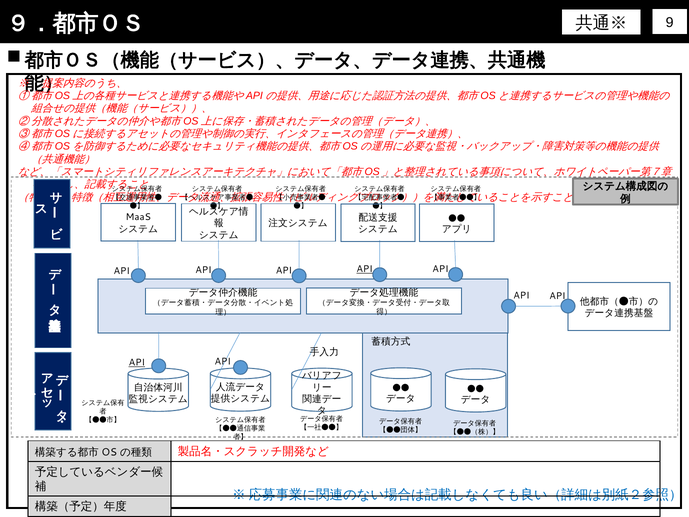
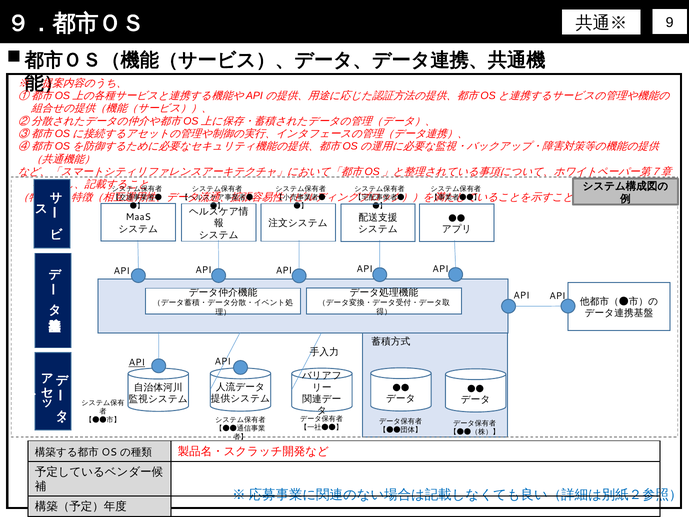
API underline: present -> none (365, 269)
